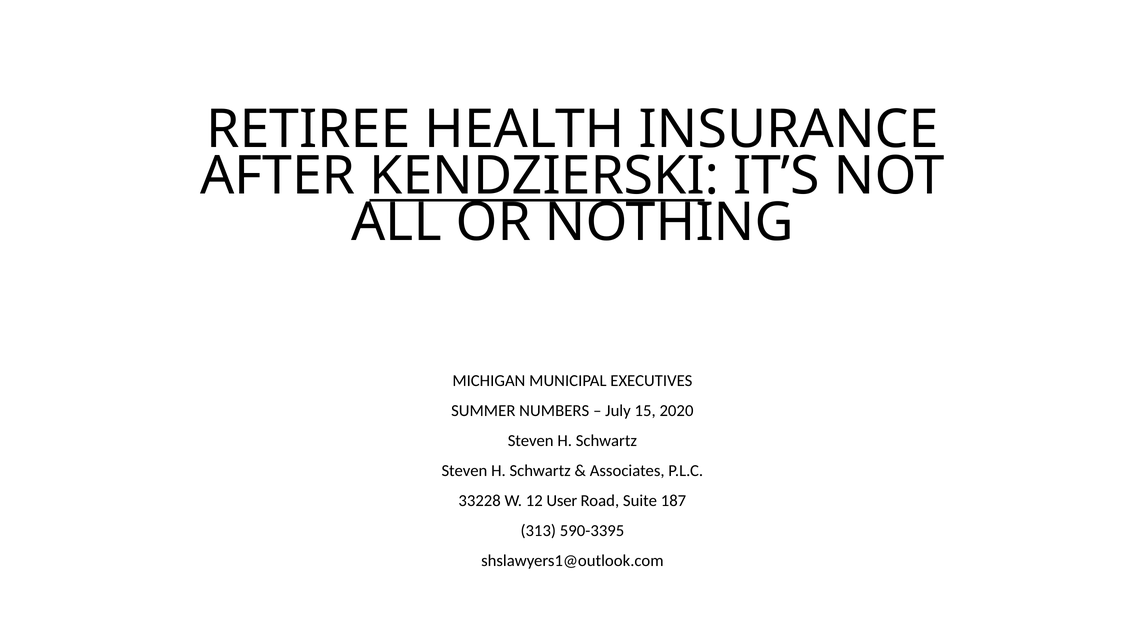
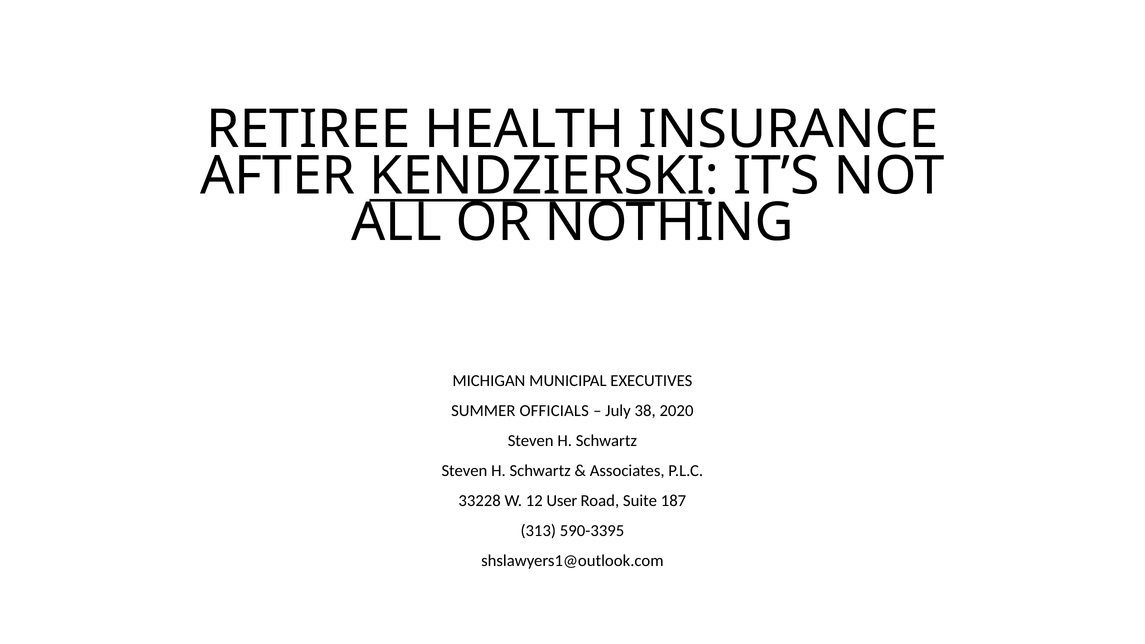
NUMBERS: NUMBERS -> OFFICIALS (554, 411)
15: 15 -> 38 (645, 411)
